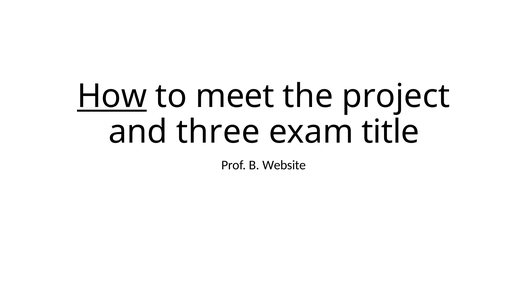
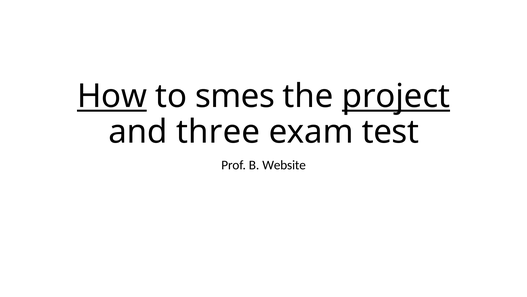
meet: meet -> smes (235, 96)
project underline: none -> present (396, 96)
title: title -> test (390, 132)
